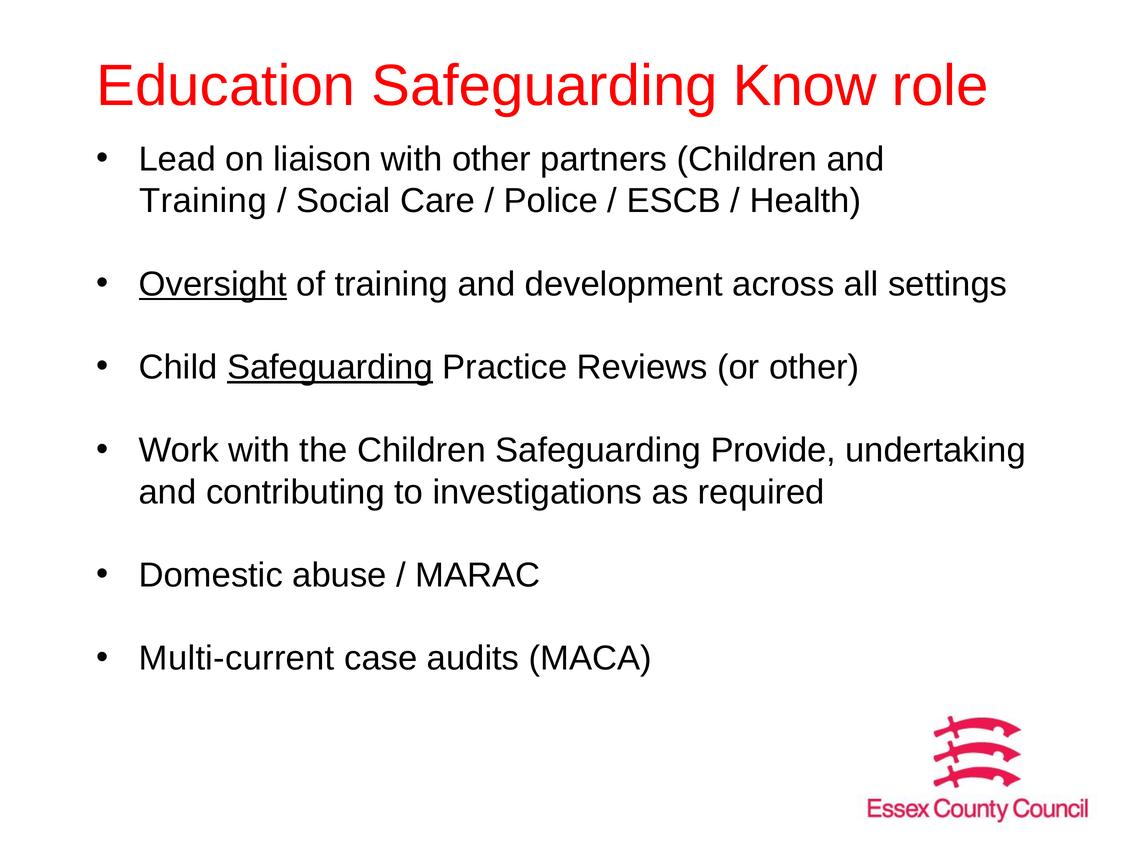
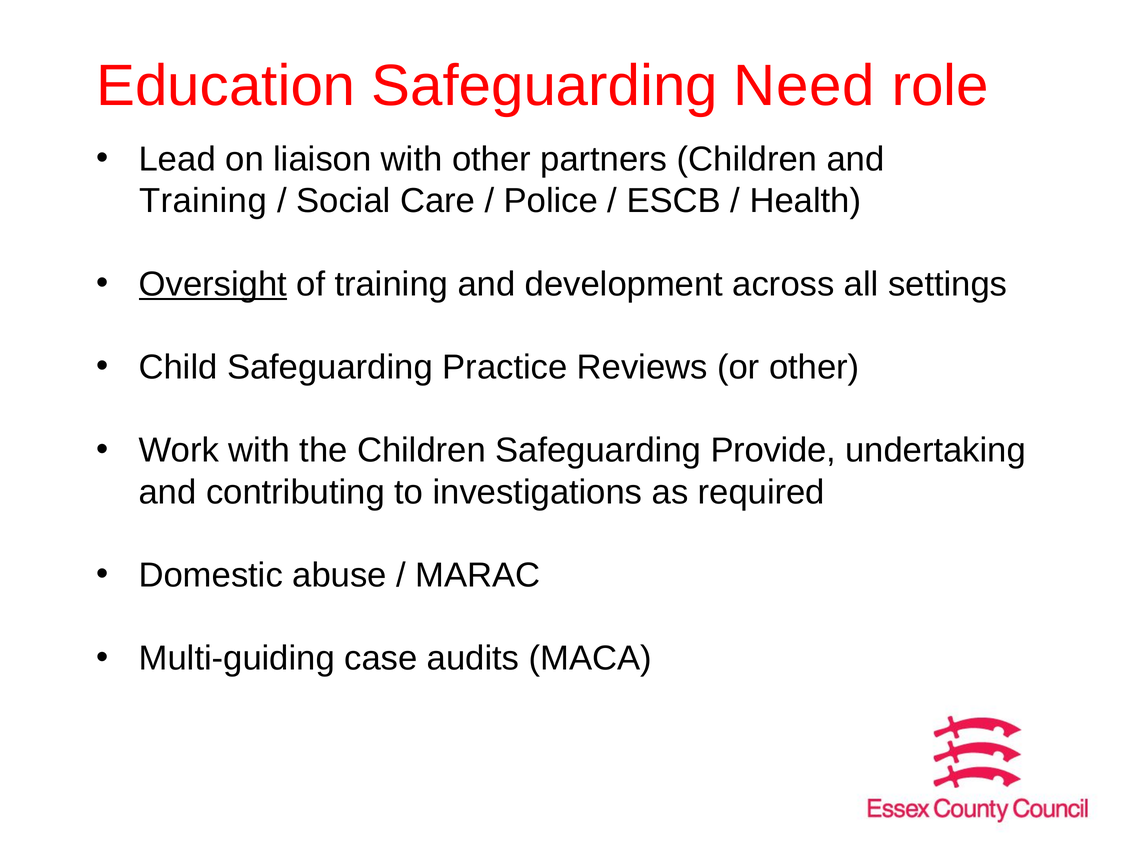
Know: Know -> Need (804, 86)
Safeguarding underline: present -> none (330, 367)
Multi-current: Multi-current -> Multi-guiding (237, 659)
